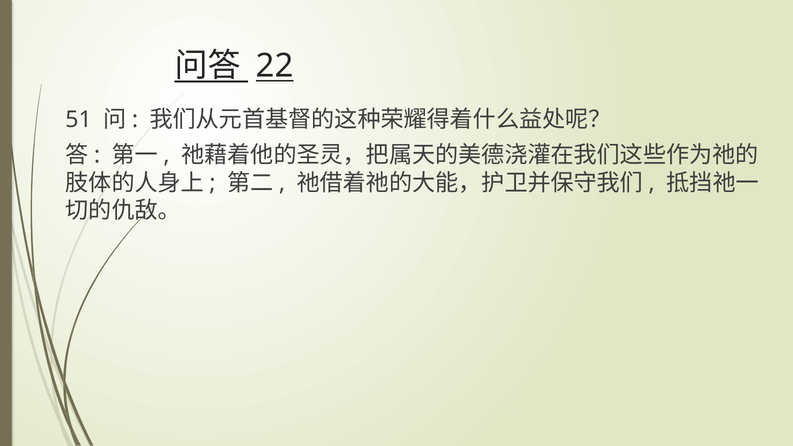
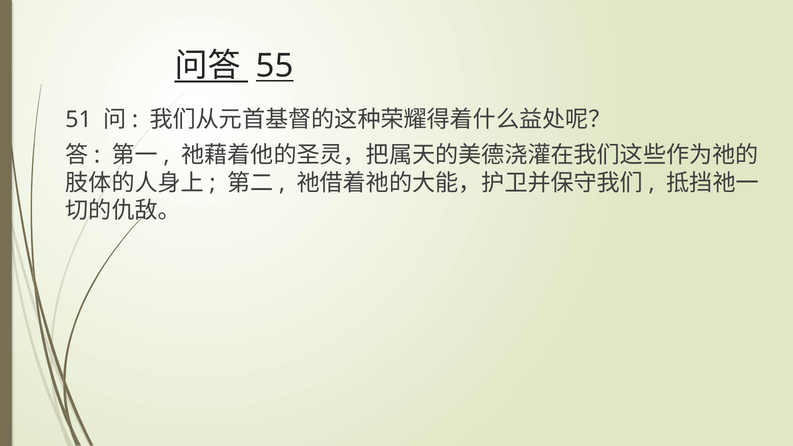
22: 22 -> 55 (275, 66)
